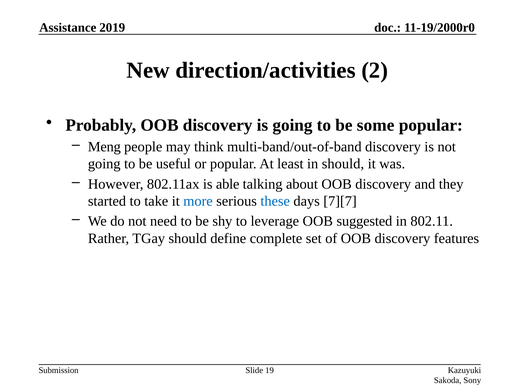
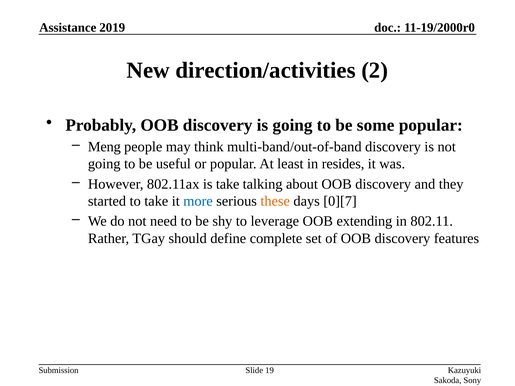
in should: should -> resides (343, 164)
is able: able -> take (228, 184)
these colour: blue -> orange (275, 201)
7][7: 7][7 -> 0][7 (340, 201)
suggested: suggested -> extending (364, 221)
